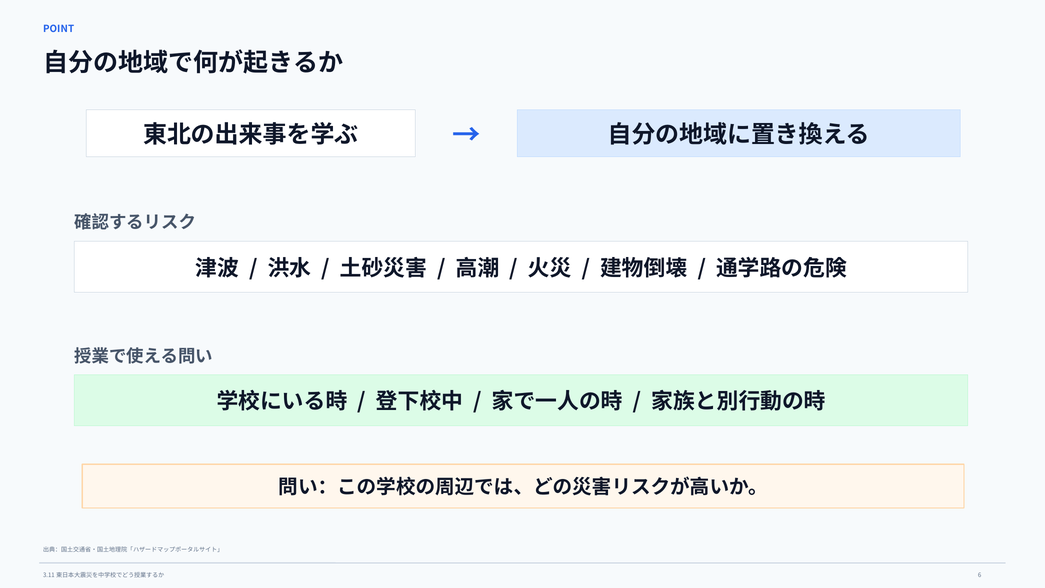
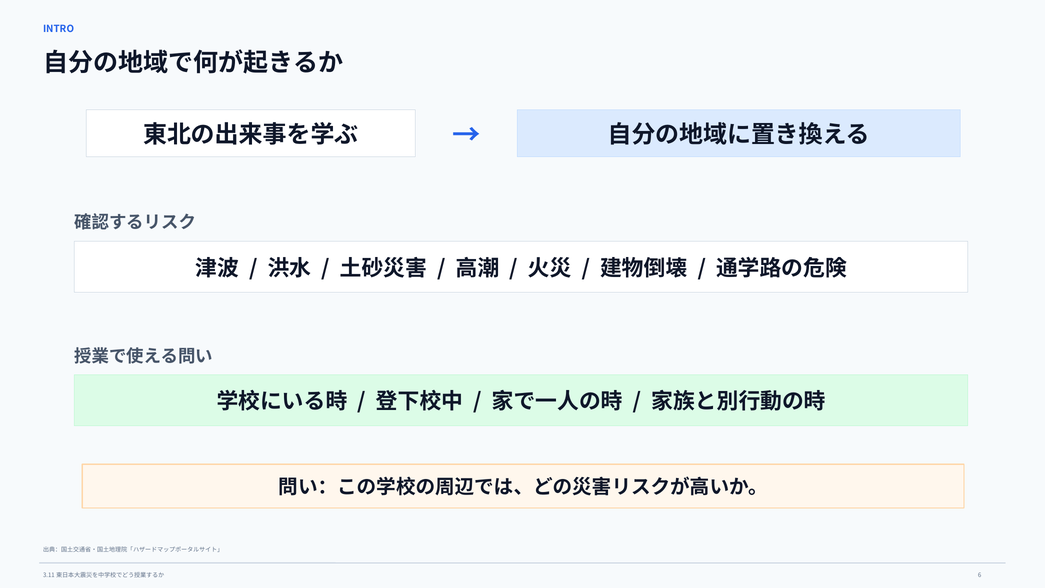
POINT: POINT -> INTRO (59, 29)
